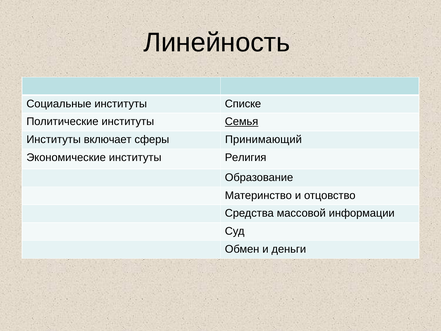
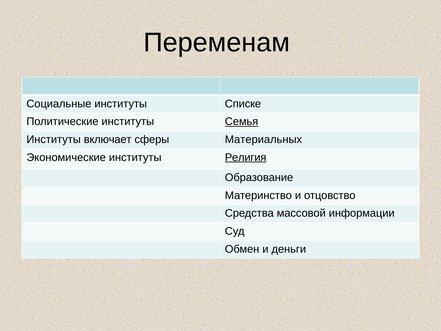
Линейность: Линейность -> Переменам (217, 43)
Принимающий: Принимающий -> Материальных (263, 139)
Религия underline: none -> present (246, 157)
